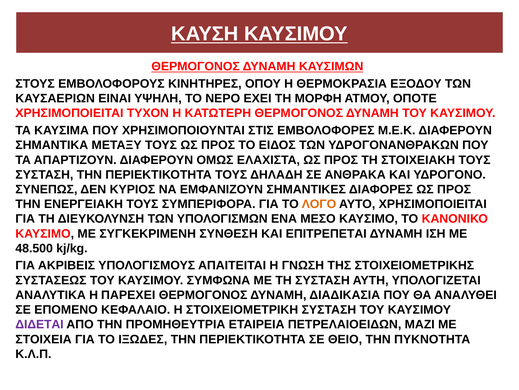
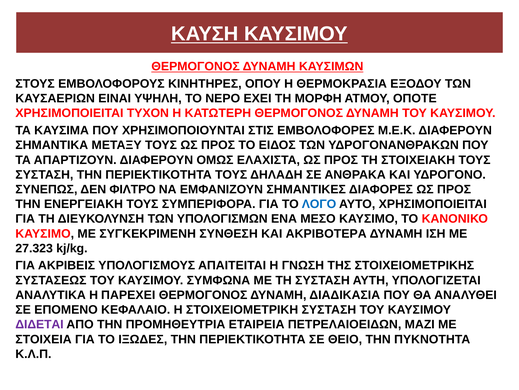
ΚΥΡΙΟΣ: ΚΥΡΙΟΣ -> ΦΙΛΤΡΟ (133, 189)
ΛΟΓΟ colour: orange -> blue (319, 204)
ΕΠΙΤΡΕΠΕΤΑΙ: ΕΠΙΤΡΕΠΕΤΑΙ -> ΑΚΡΙΒΟΤΕΡΑ (326, 233)
48.500: 48.500 -> 27.323 (34, 248)
